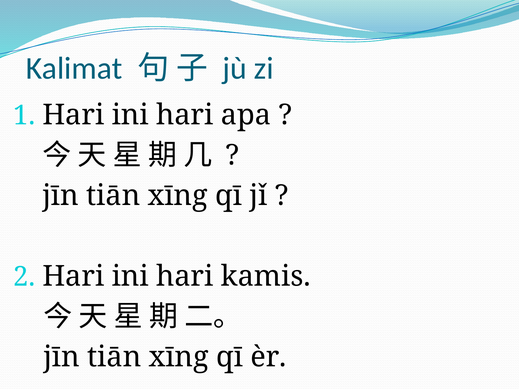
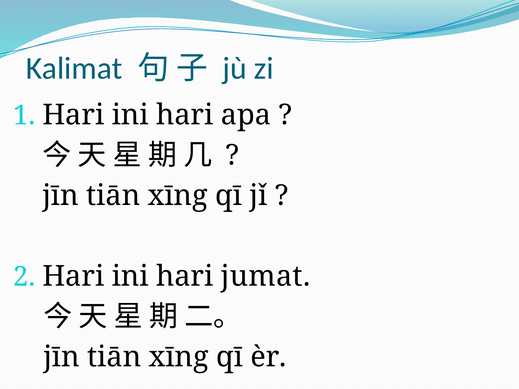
kamis: kamis -> jumat (266, 276)
